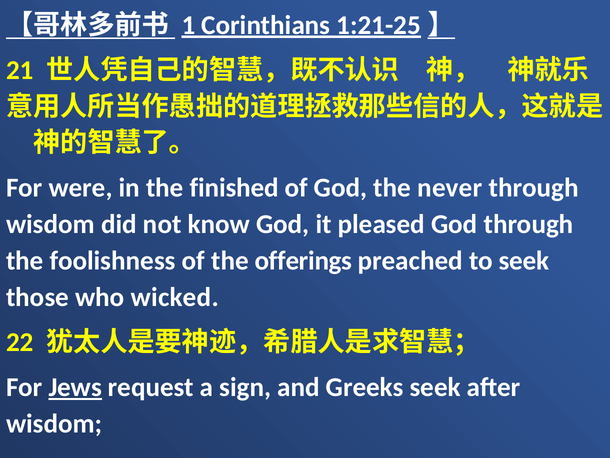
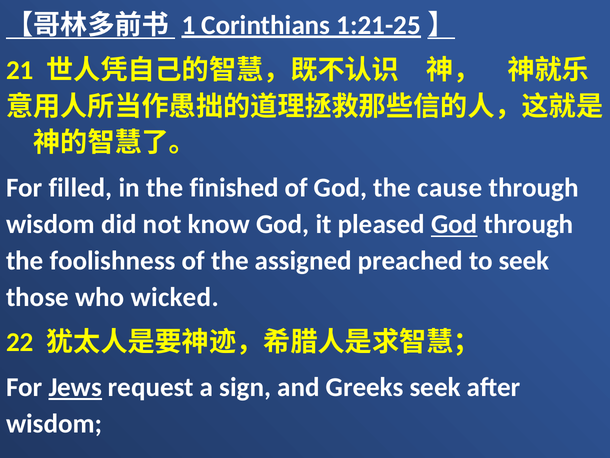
were: were -> filled (80, 188)
never: never -> cause (450, 188)
God underline: none -> present (454, 224)
offerings: offerings -> assigned (303, 261)
